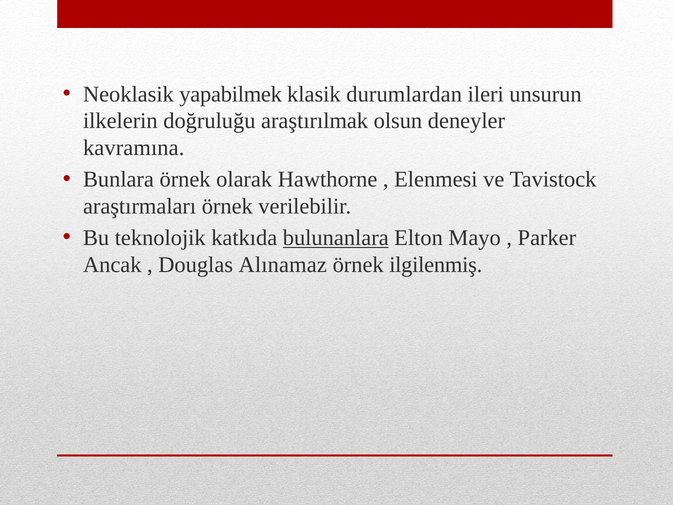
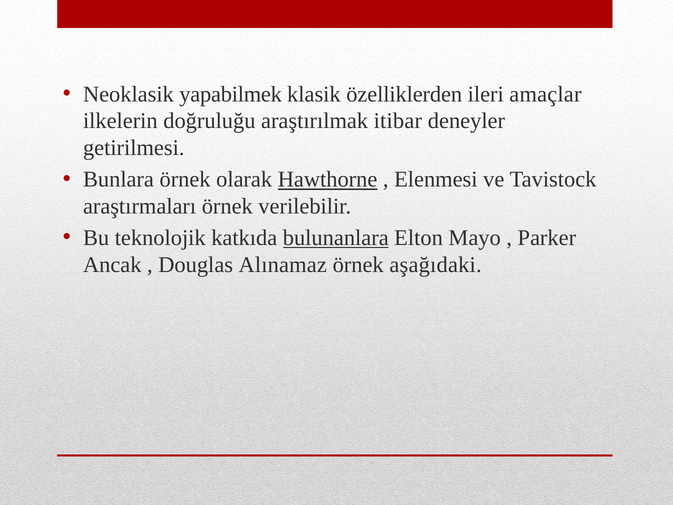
durumlardan: durumlardan -> özelliklerden (404, 94)
unsurun: unsurun -> amaçlar (545, 94)
olsun: olsun -> itibar (398, 121)
kavramına: kavramına -> getirilmesi (134, 148)
Hawthorne underline: none -> present (328, 179)
ilgilenmiş: ilgilenmiş -> aşağıdaki (436, 265)
